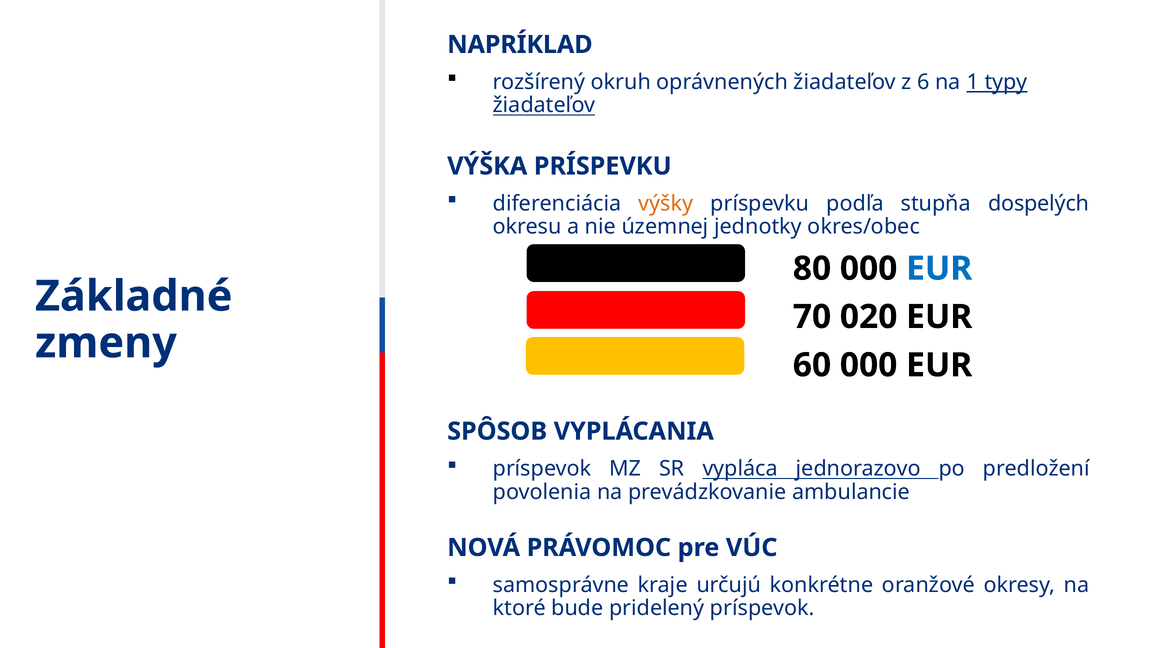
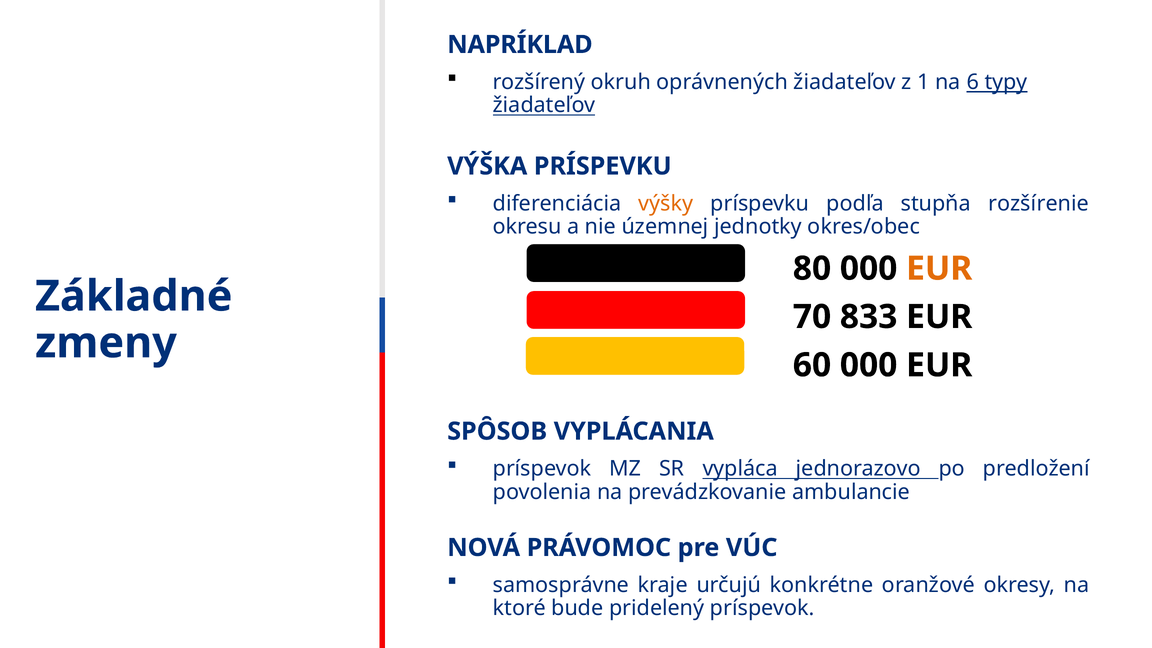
6: 6 -> 1 (923, 82)
1: 1 -> 6 (973, 82)
dospelých: dospelých -> rozšírenie (1039, 203)
EUR colour: blue -> orange (939, 269)
020: 020 -> 833 (869, 317)
